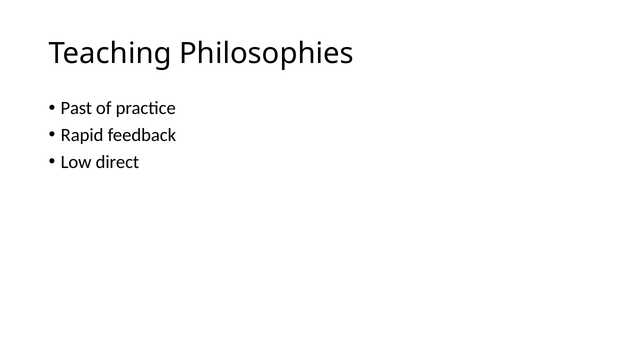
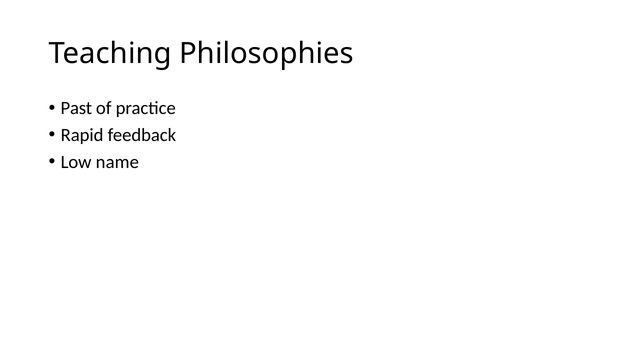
direct: direct -> name (117, 162)
